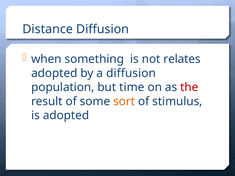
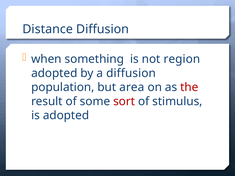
relates: relates -> region (182, 59)
time: time -> area (132, 87)
sort colour: orange -> red (124, 101)
